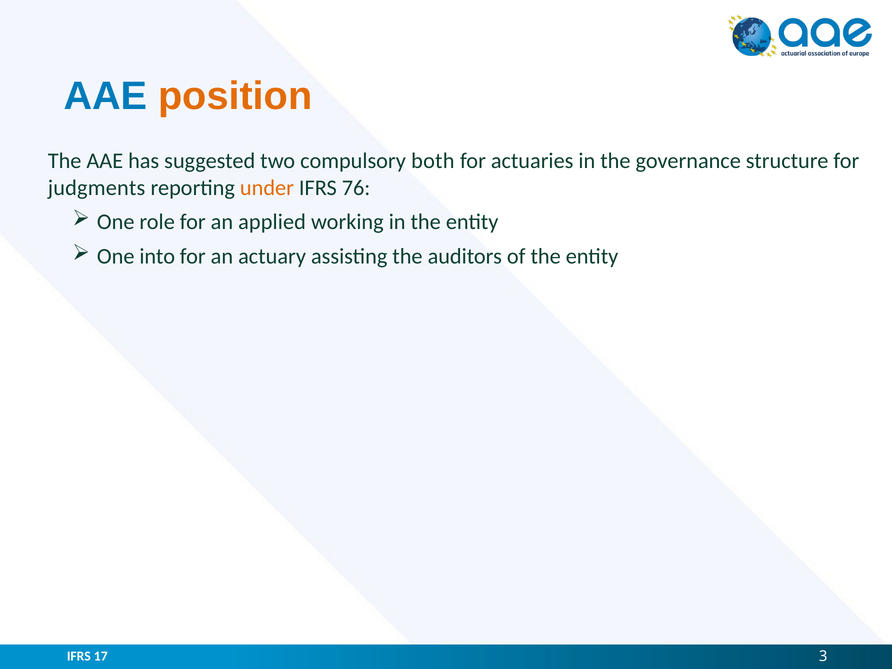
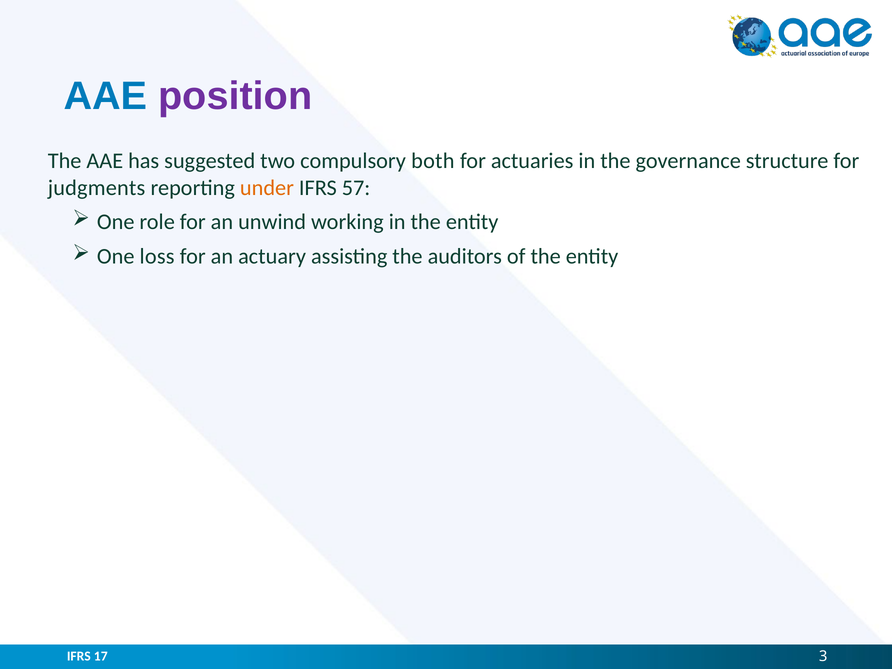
position colour: orange -> purple (235, 96)
76: 76 -> 57 (356, 188)
applied: applied -> unwind (272, 222)
into: into -> loss (157, 256)
